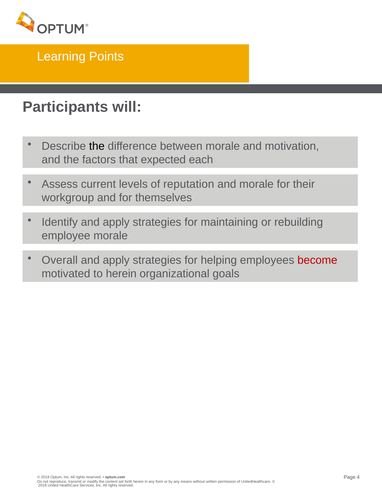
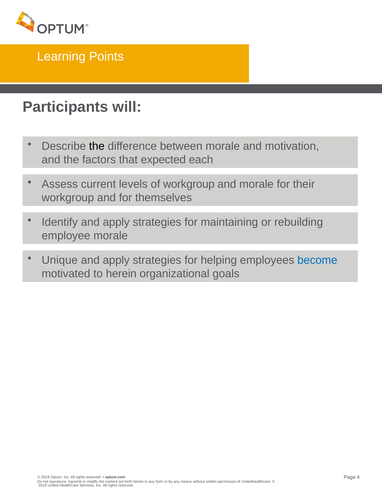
of reputation: reputation -> workgroup (189, 184)
Overall: Overall -> Unique (60, 260)
become colour: red -> blue (317, 260)
